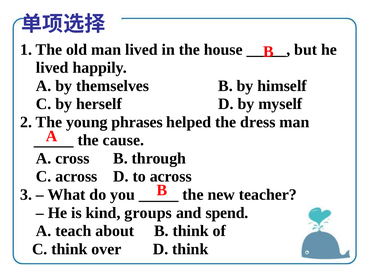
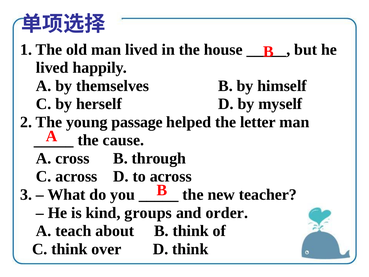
phrases: phrases -> passage (137, 122)
dress: dress -> letter (258, 122)
spend: spend -> order (227, 213)
